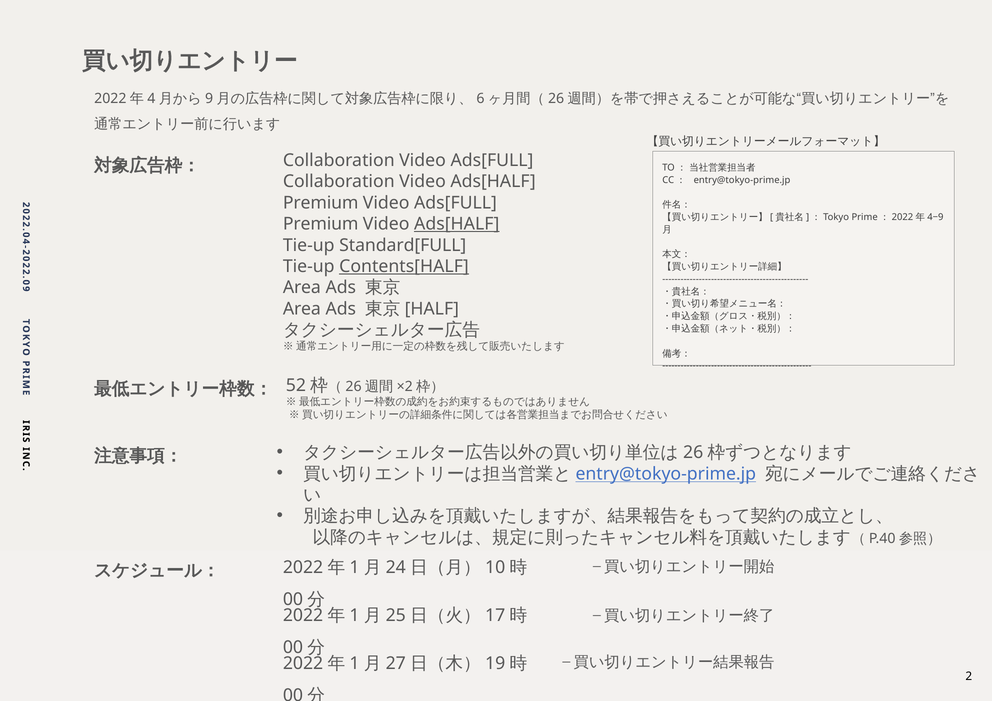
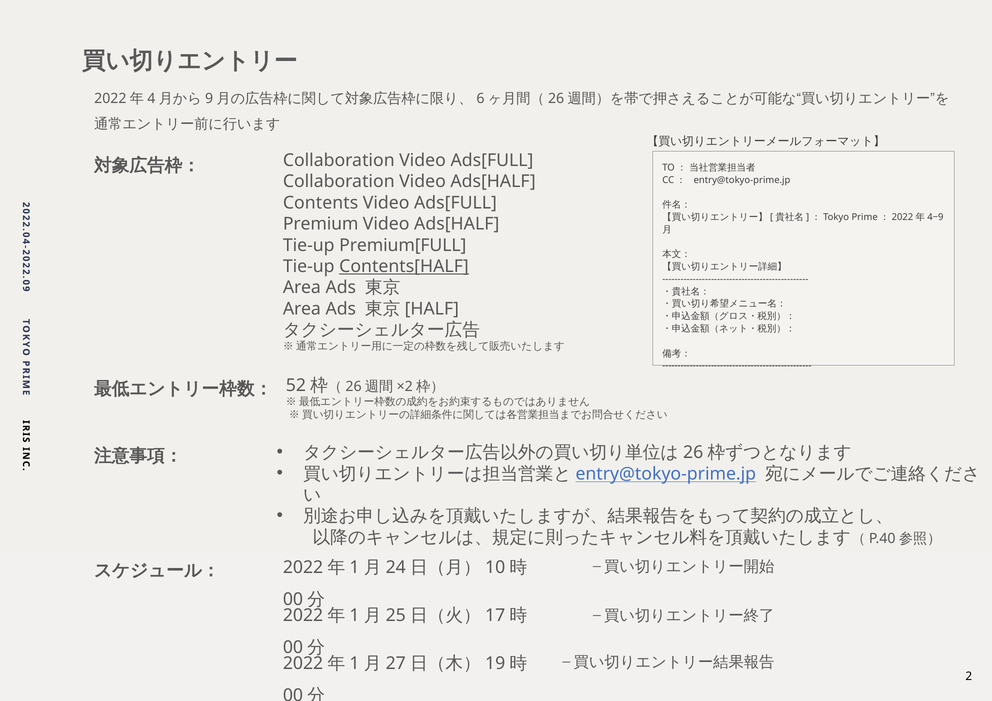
Premium: Premium -> Contents (321, 203)
Ads[HALF underline: present -> none (457, 224)
Standard[FULL: Standard[FULL -> Premium[FULL (403, 245)
